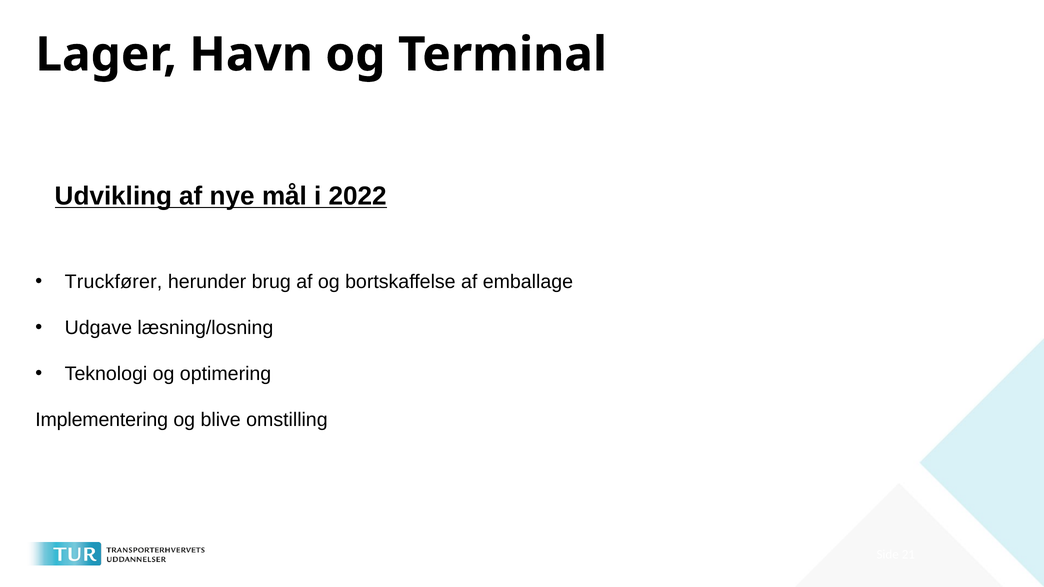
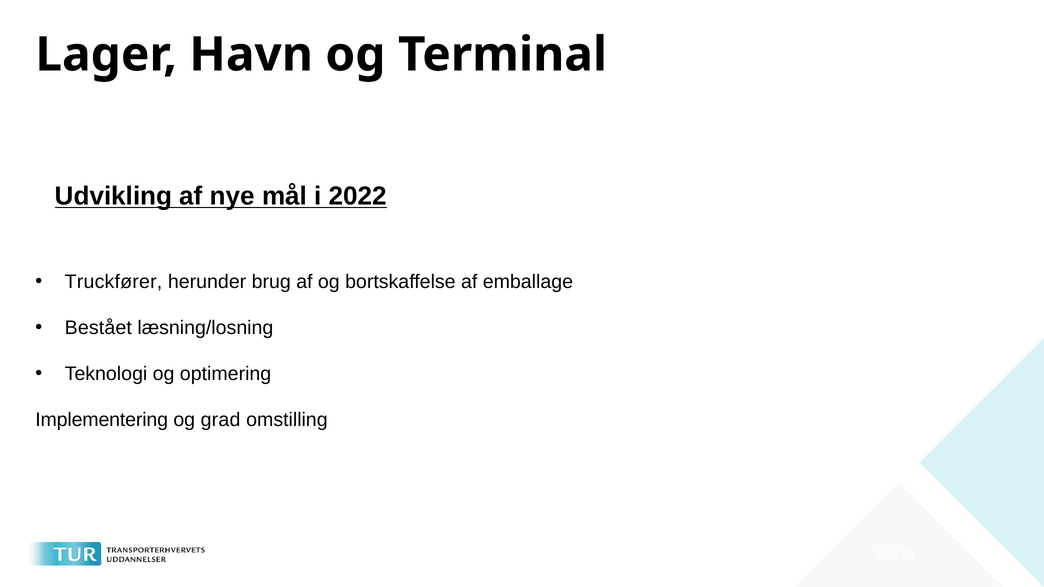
Udgave: Udgave -> Bestået (98, 328)
blive: blive -> grad (221, 420)
